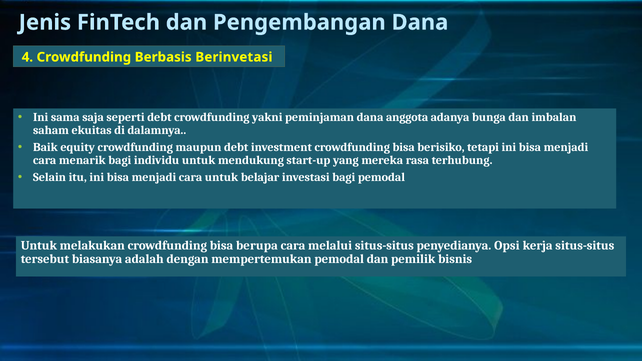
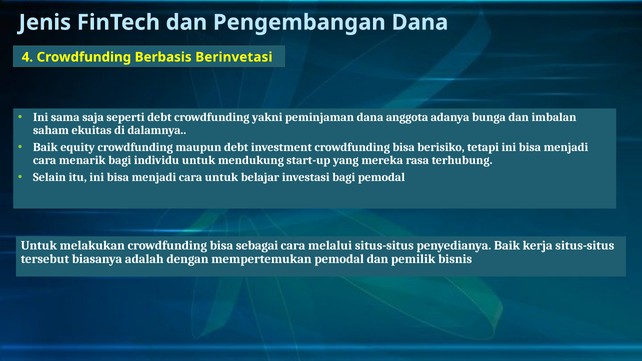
berupa: berupa -> sebagai (257, 246)
penyedianya Opsi: Opsi -> Baik (507, 246)
